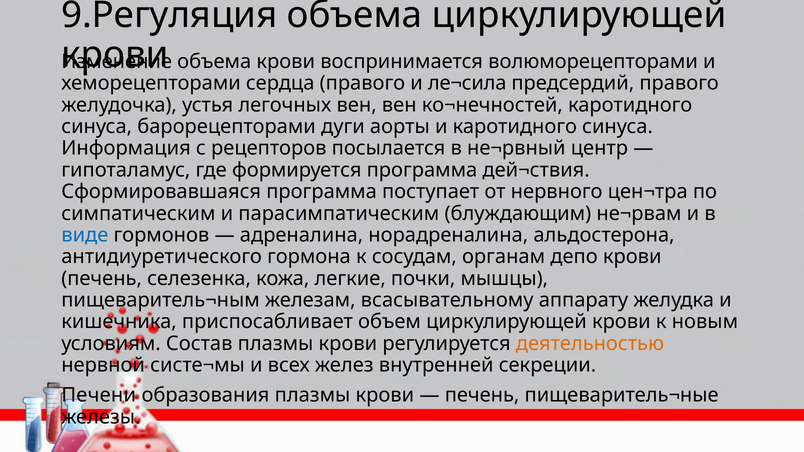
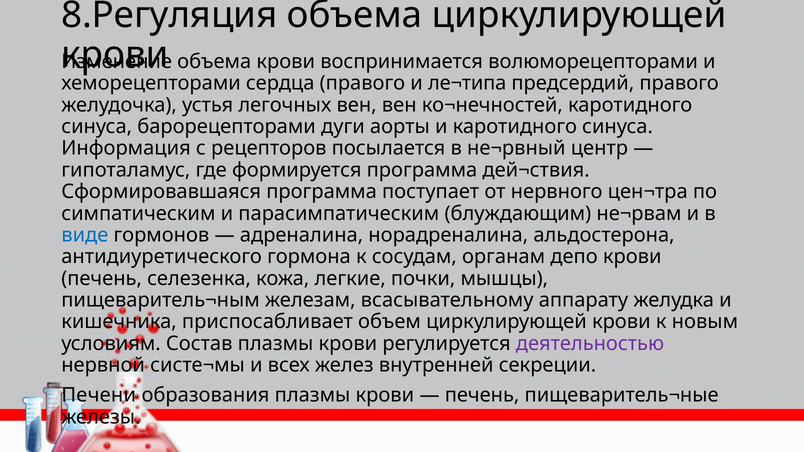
9.Регуляция: 9.Регуляция -> 8.Регуляция (169, 15)
ле¬сила: ле¬сила -> ле¬типа (467, 83)
деятельностью colour: orange -> purple (590, 344)
